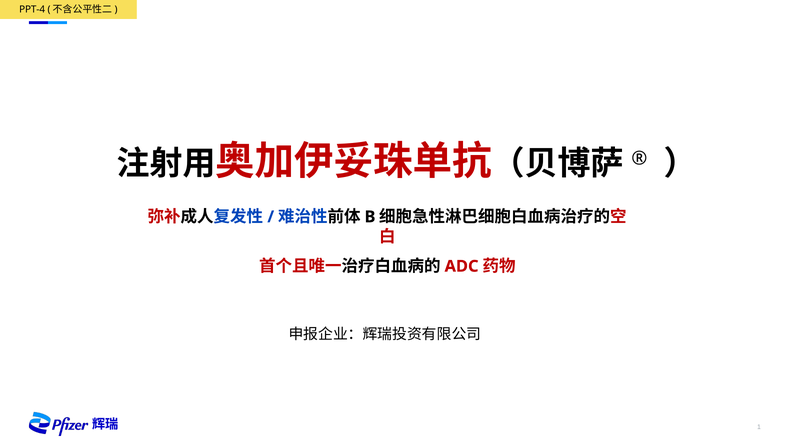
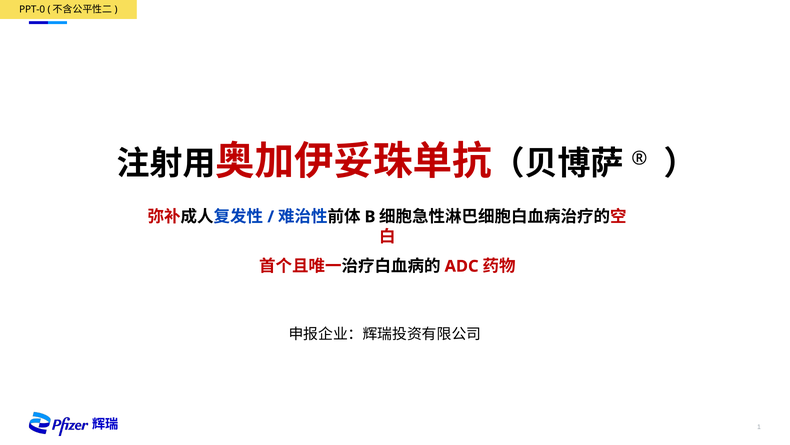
PPT-4: PPT-4 -> PPT-0 (32, 9)
